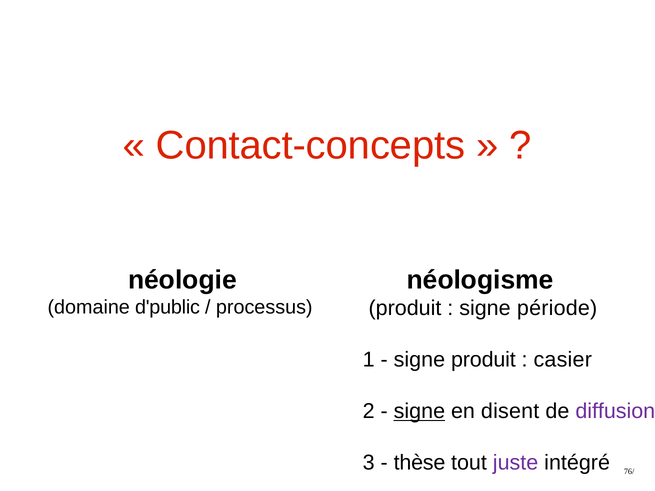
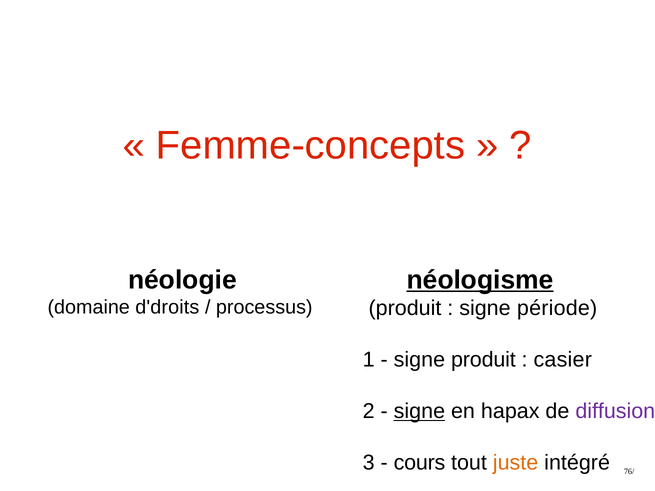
Contact-concepts: Contact-concepts -> Femme-concepts (310, 146)
néologisme underline: none -> present (480, 280)
d'public: d'public -> d'droits (167, 307)
disent: disent -> hapax (510, 412)
thèse: thèse -> cours (420, 463)
juste colour: purple -> orange (516, 463)
